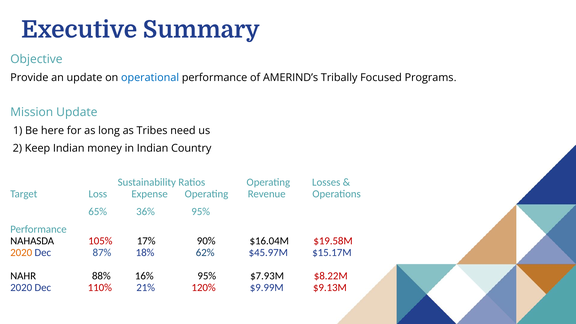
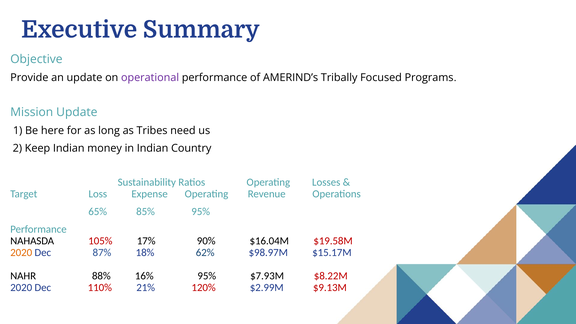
operational colour: blue -> purple (150, 78)
36%: 36% -> 85% (146, 212)
$45.97M: $45.97M -> $98.97M (268, 253)
$9.99M: $9.99M -> $2.99M (267, 288)
